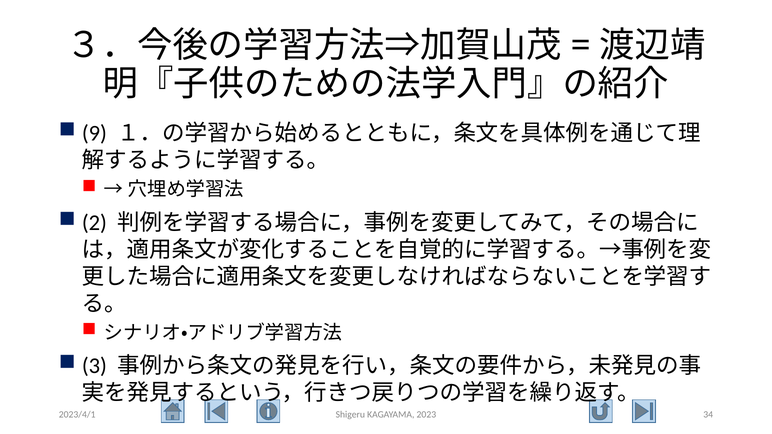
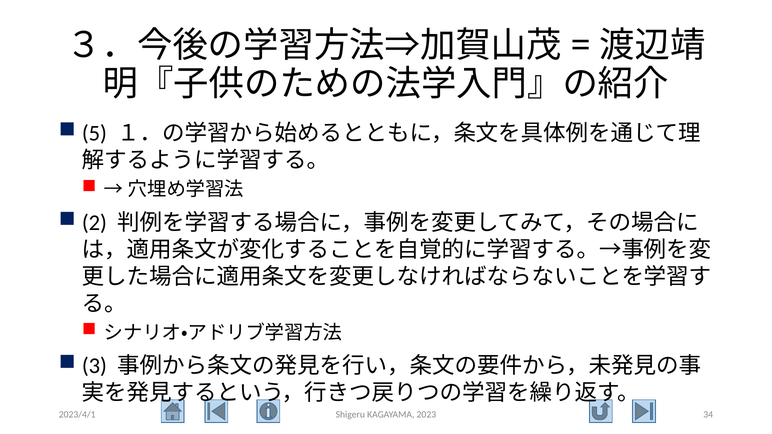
9: 9 -> 5 (94, 134)
